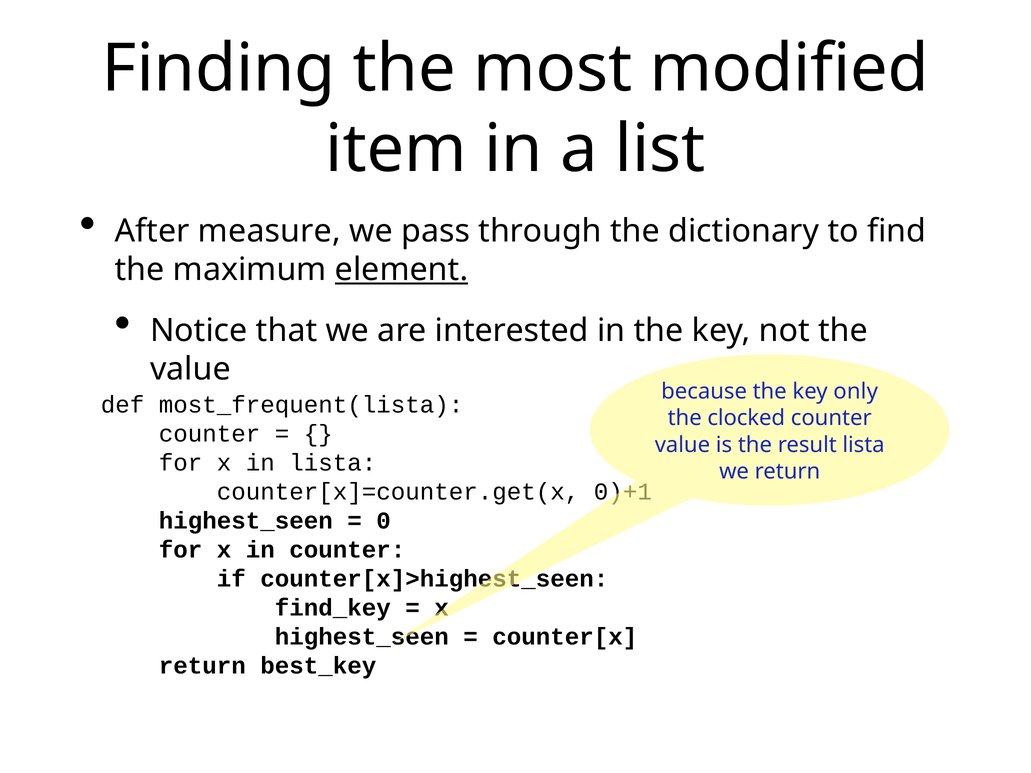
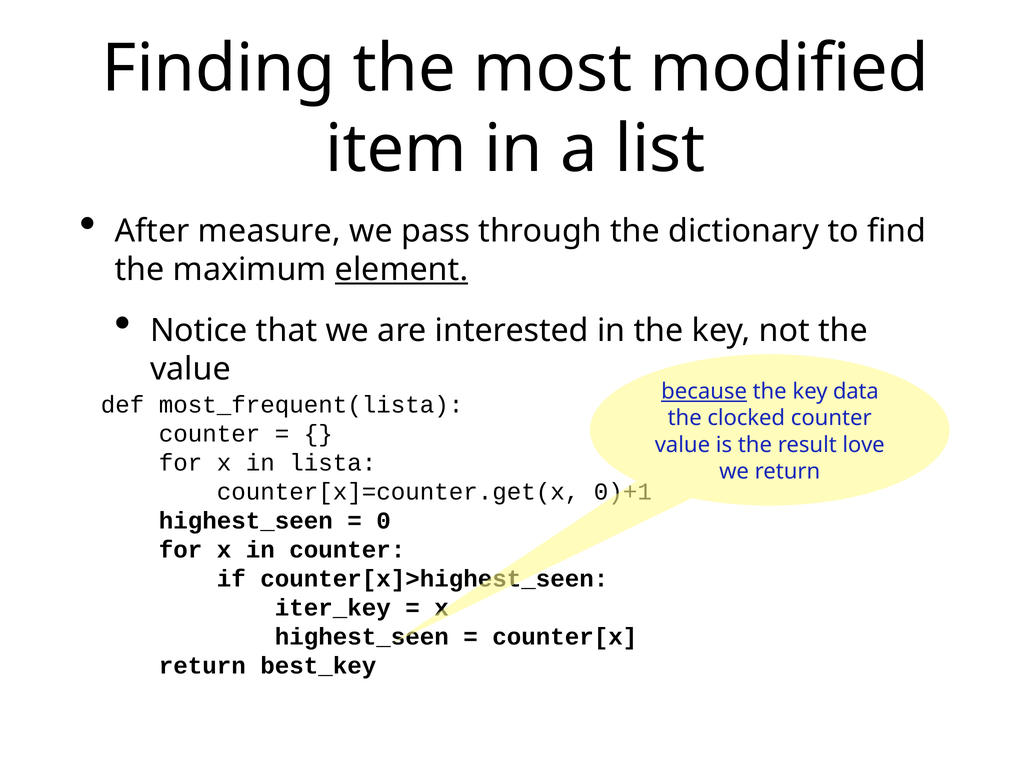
because underline: none -> present (704, 392)
only: only -> data (856, 392)
result lista: lista -> love (864, 445)
find_key: find_key -> iter_key (333, 608)
